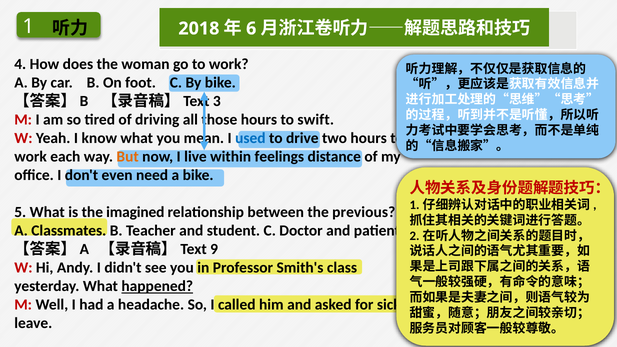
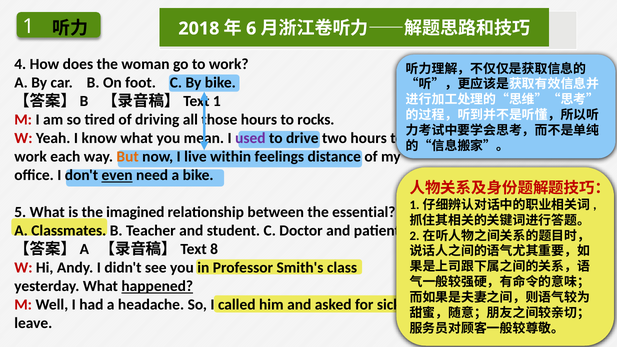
3: 3 -> 1 (217, 101)
swift: swift -> rocks (316, 120)
used colour: blue -> purple (250, 138)
even underline: none -> present (117, 175)
previous: previous -> essential (364, 212)
9: 9 -> 8 (214, 249)
